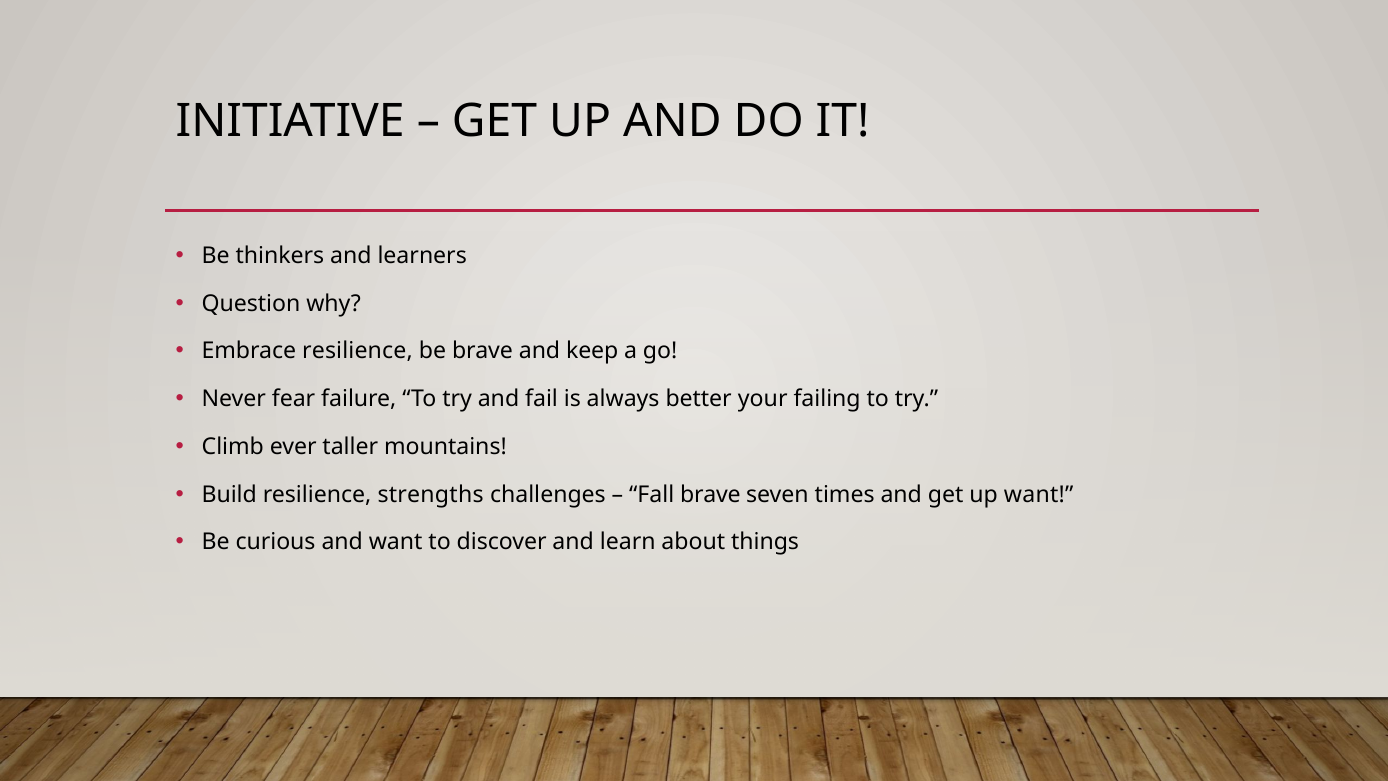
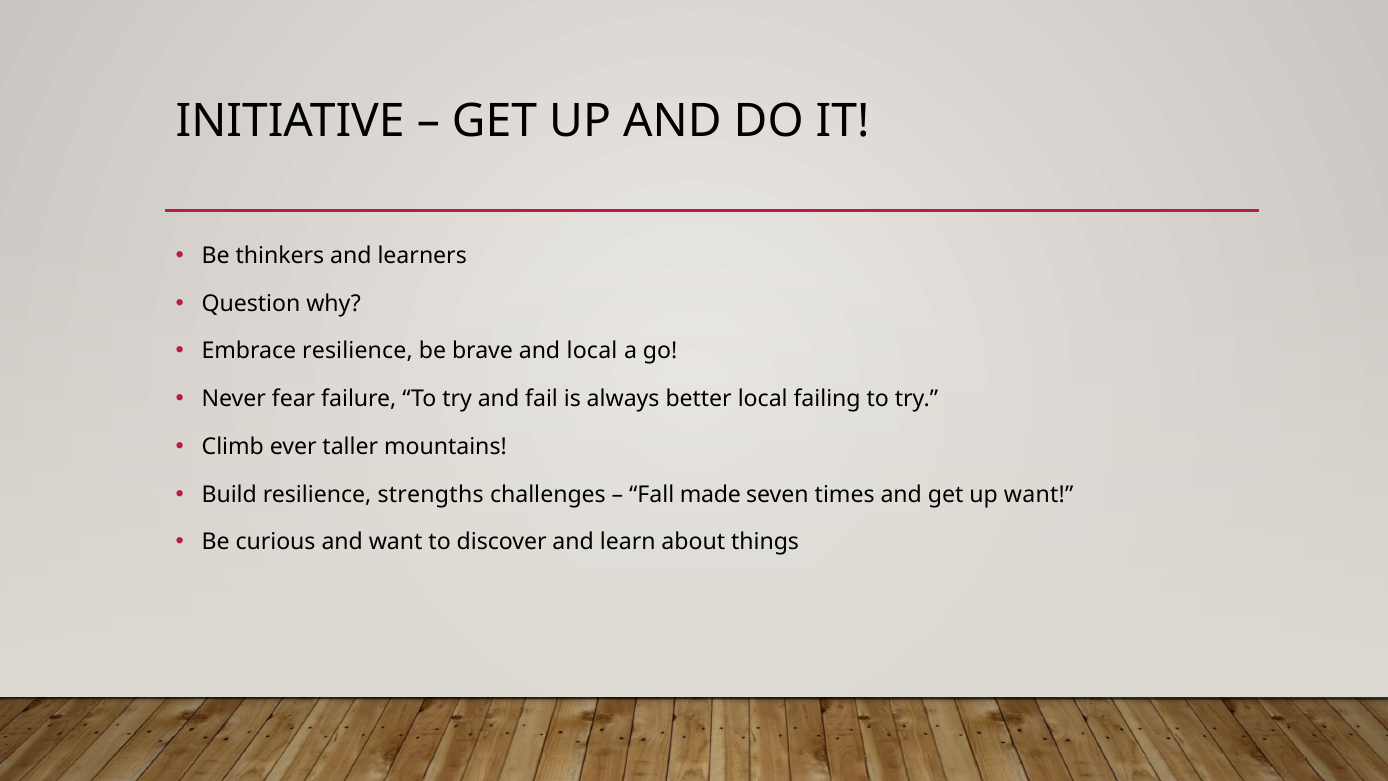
and keep: keep -> local (592, 351)
better your: your -> local (763, 399)
Fall brave: brave -> made (710, 494)
